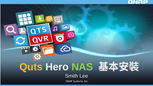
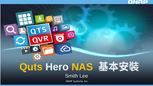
NAS colour: light green -> yellow (82, 67)
